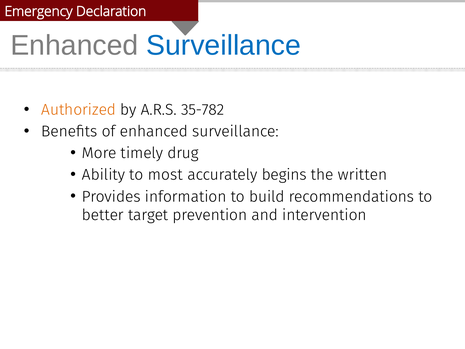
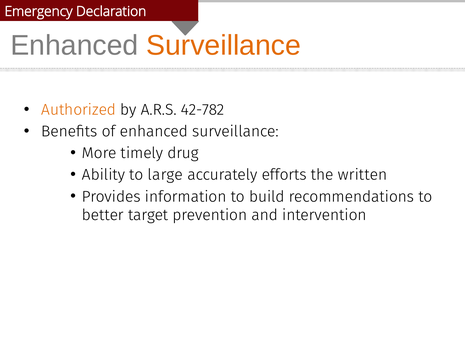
Surveillance colour: blue -> orange (224, 45)
35-782: 35-782 -> 42-782 (203, 110)
most: most -> large (165, 175)
begins: begins -> efforts (284, 175)
